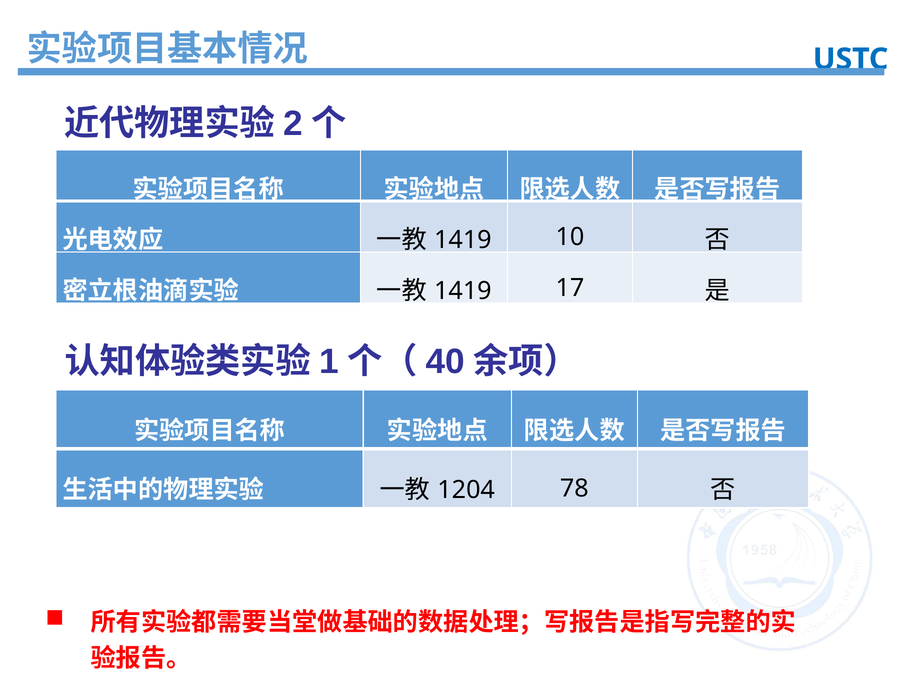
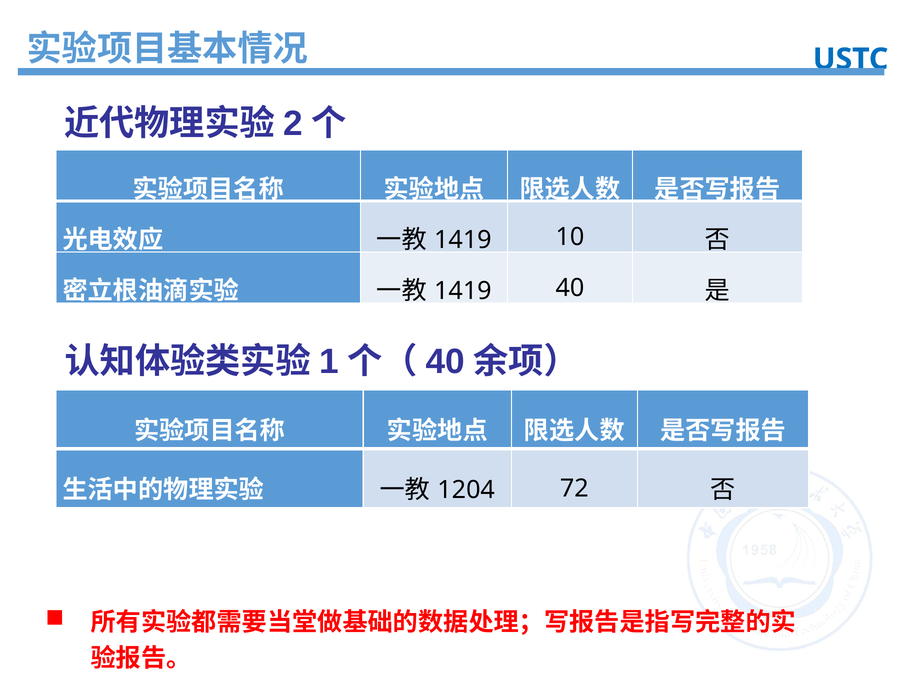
17: 17 -> 40 (570, 288)
78: 78 -> 72 (574, 489)
